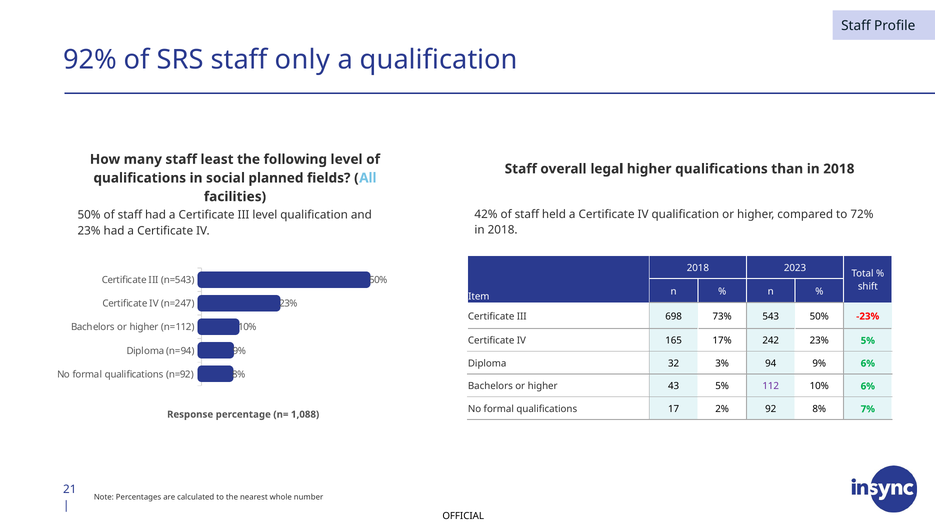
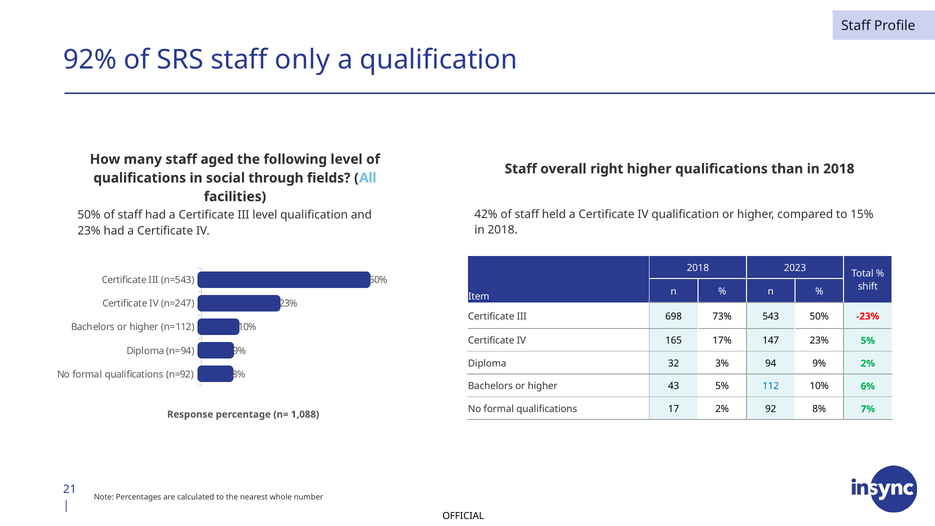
least: least -> aged (217, 159)
legal: legal -> right (607, 169)
planned: planned -> through (276, 178)
72%: 72% -> 15% (862, 214)
242: 242 -> 147 (771, 341)
9% 6%: 6% -> 2% (868, 363)
112 colour: purple -> blue (771, 386)
